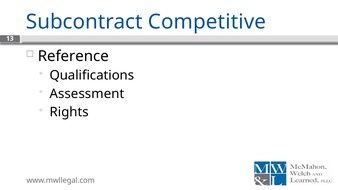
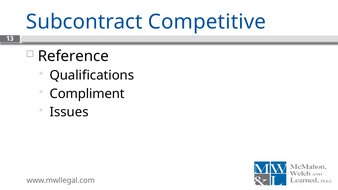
Assessment: Assessment -> Compliment (87, 94)
Rights: Rights -> Issues (69, 112)
